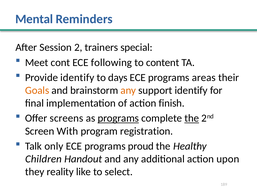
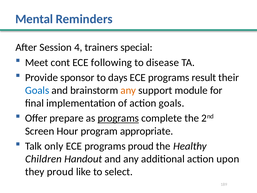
2: 2 -> 4 (78, 47)
content: content -> disease (163, 62)
Provide identify: identify -> sponsor (77, 77)
areas: areas -> result (204, 77)
Goals colour: orange -> blue (37, 90)
support identify: identify -> module (191, 90)
action finish: finish -> goals (172, 103)
screens: screens -> prepare (67, 118)
the underline: present -> none (192, 118)
With: With -> Hour (68, 131)
registration: registration -> appropriate (147, 131)
they reality: reality -> proud (60, 172)
